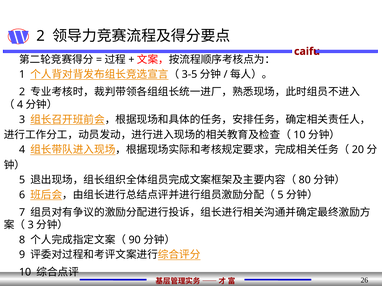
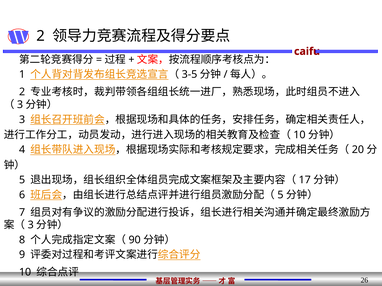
4: 4 -> 3 (20, 105)
80: 80 -> 17 (305, 180)
